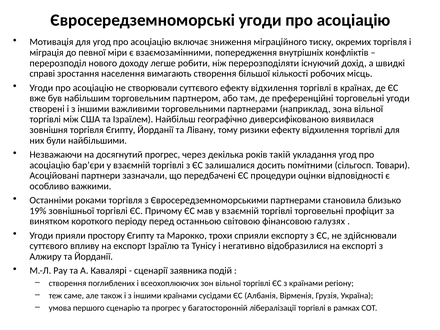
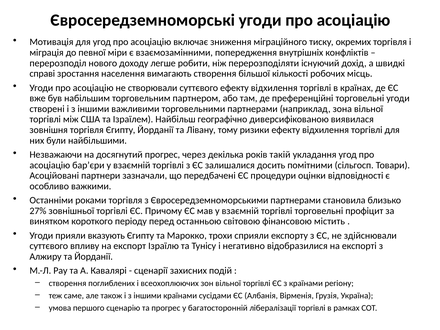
19%: 19% -> 27% (38, 211)
галузях: галузях -> містить (329, 221)
простору: простору -> вказують (106, 235)
заявника: заявника -> захисних (188, 271)
